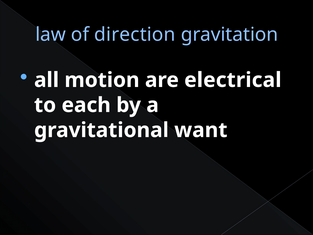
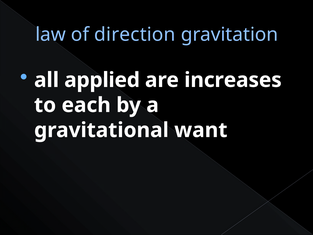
motion: motion -> applied (102, 80)
electrical: electrical -> increases (233, 80)
